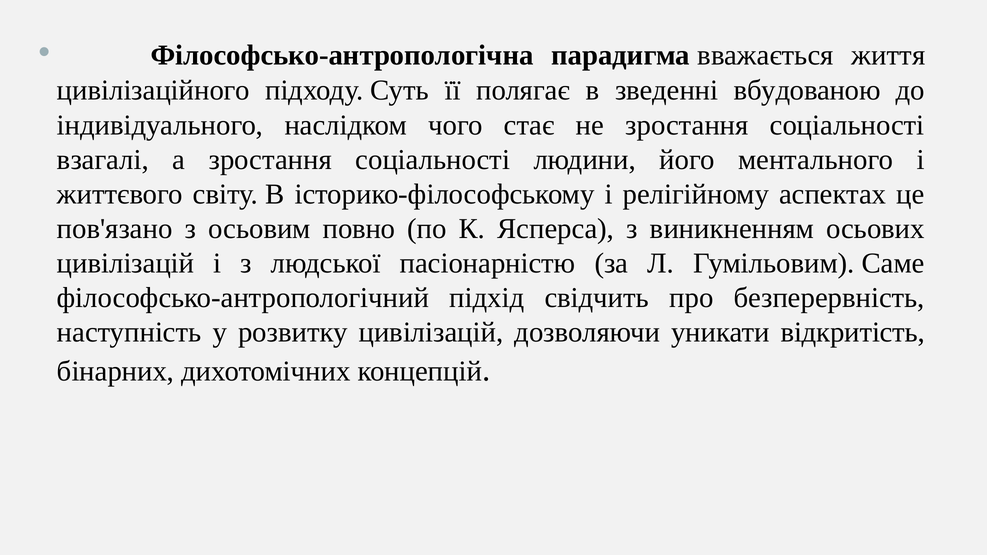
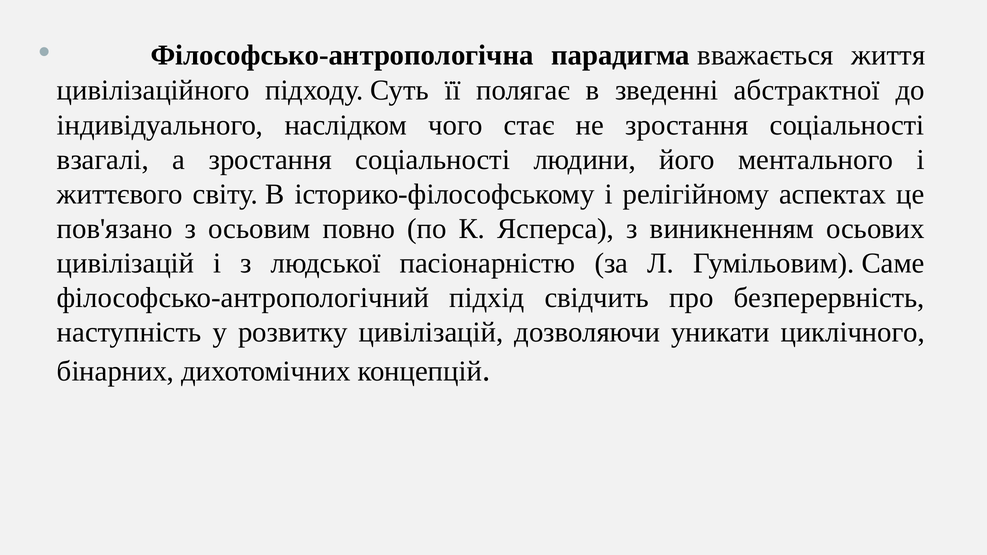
вбудованою: вбудованою -> абстрактної (807, 91)
відкритість: відкритість -> циклічного (853, 332)
